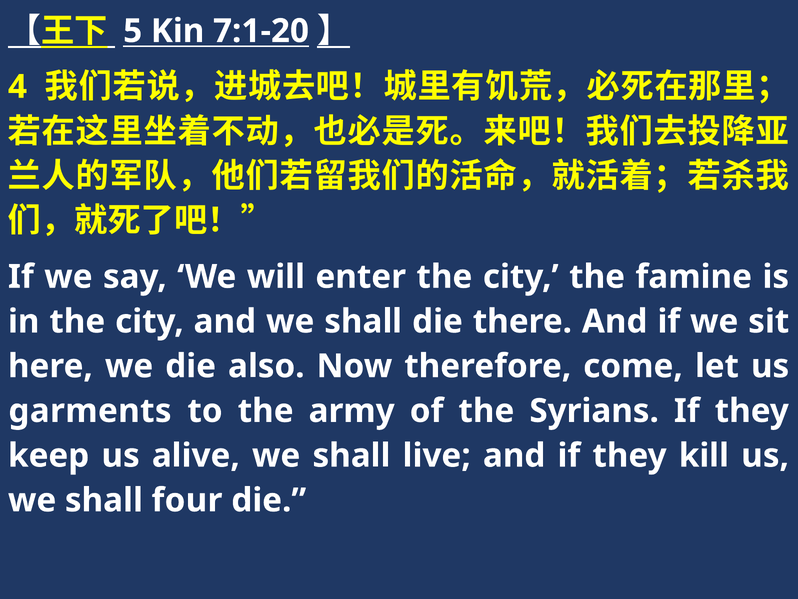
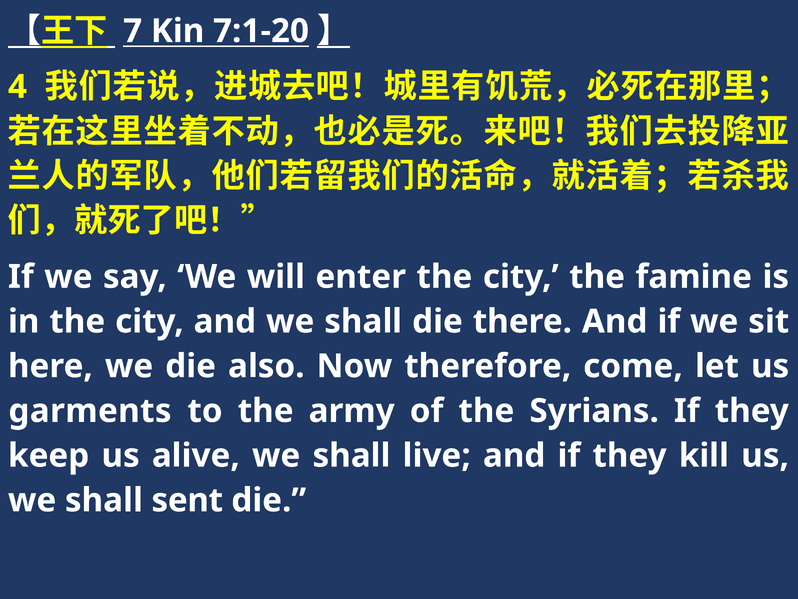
5: 5 -> 7 (133, 31)
four: four -> sent (187, 500)
